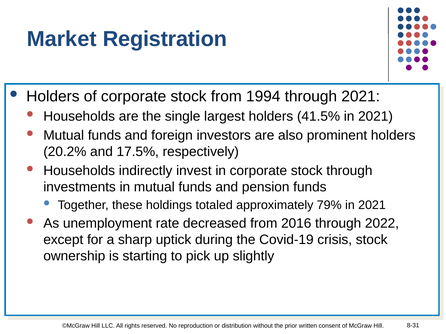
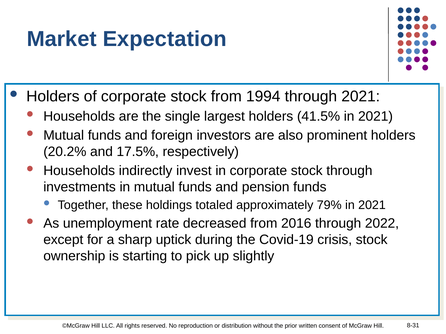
Registration: Registration -> Expectation (165, 39)
